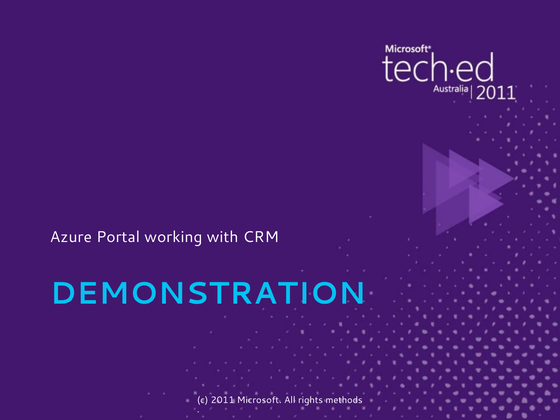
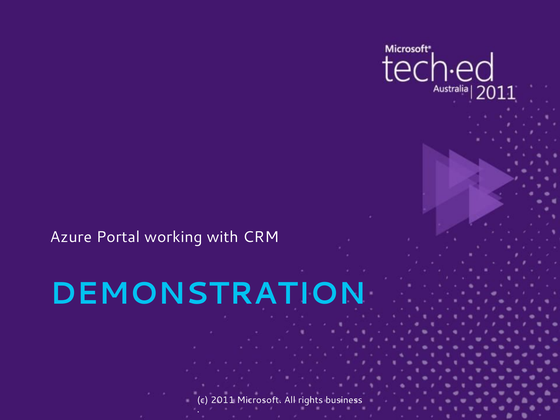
methods: methods -> business (344, 400)
